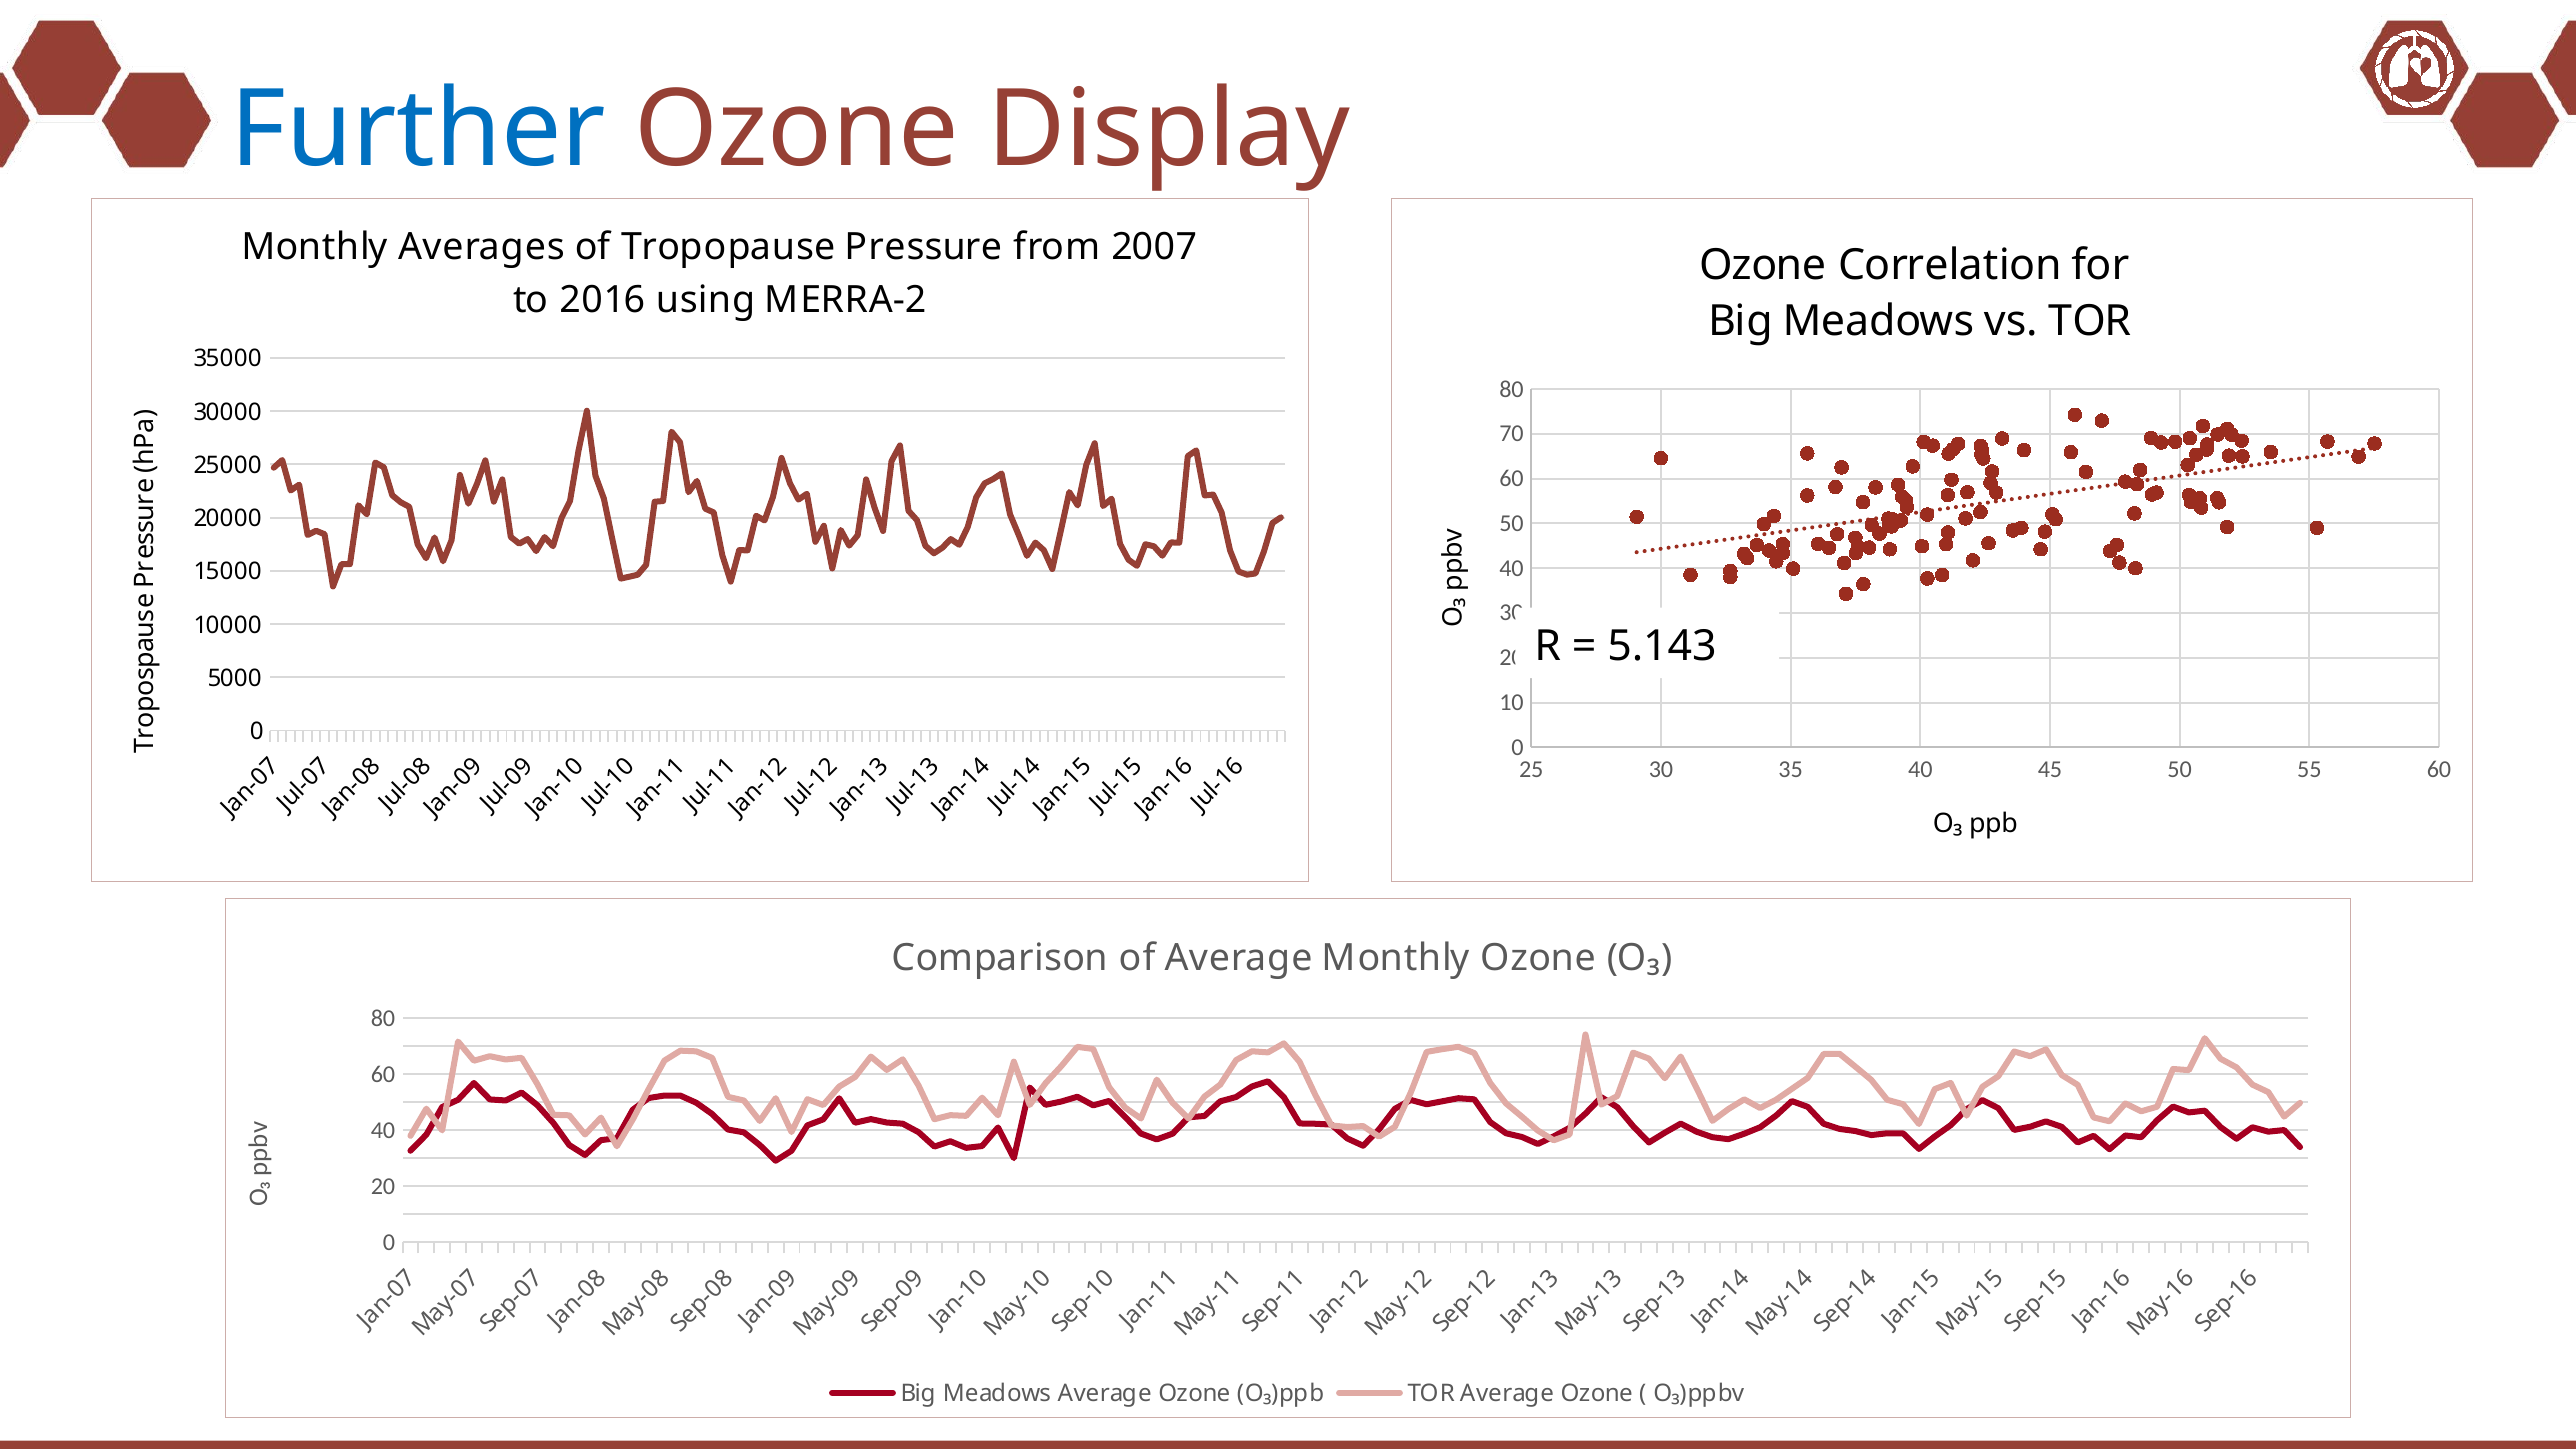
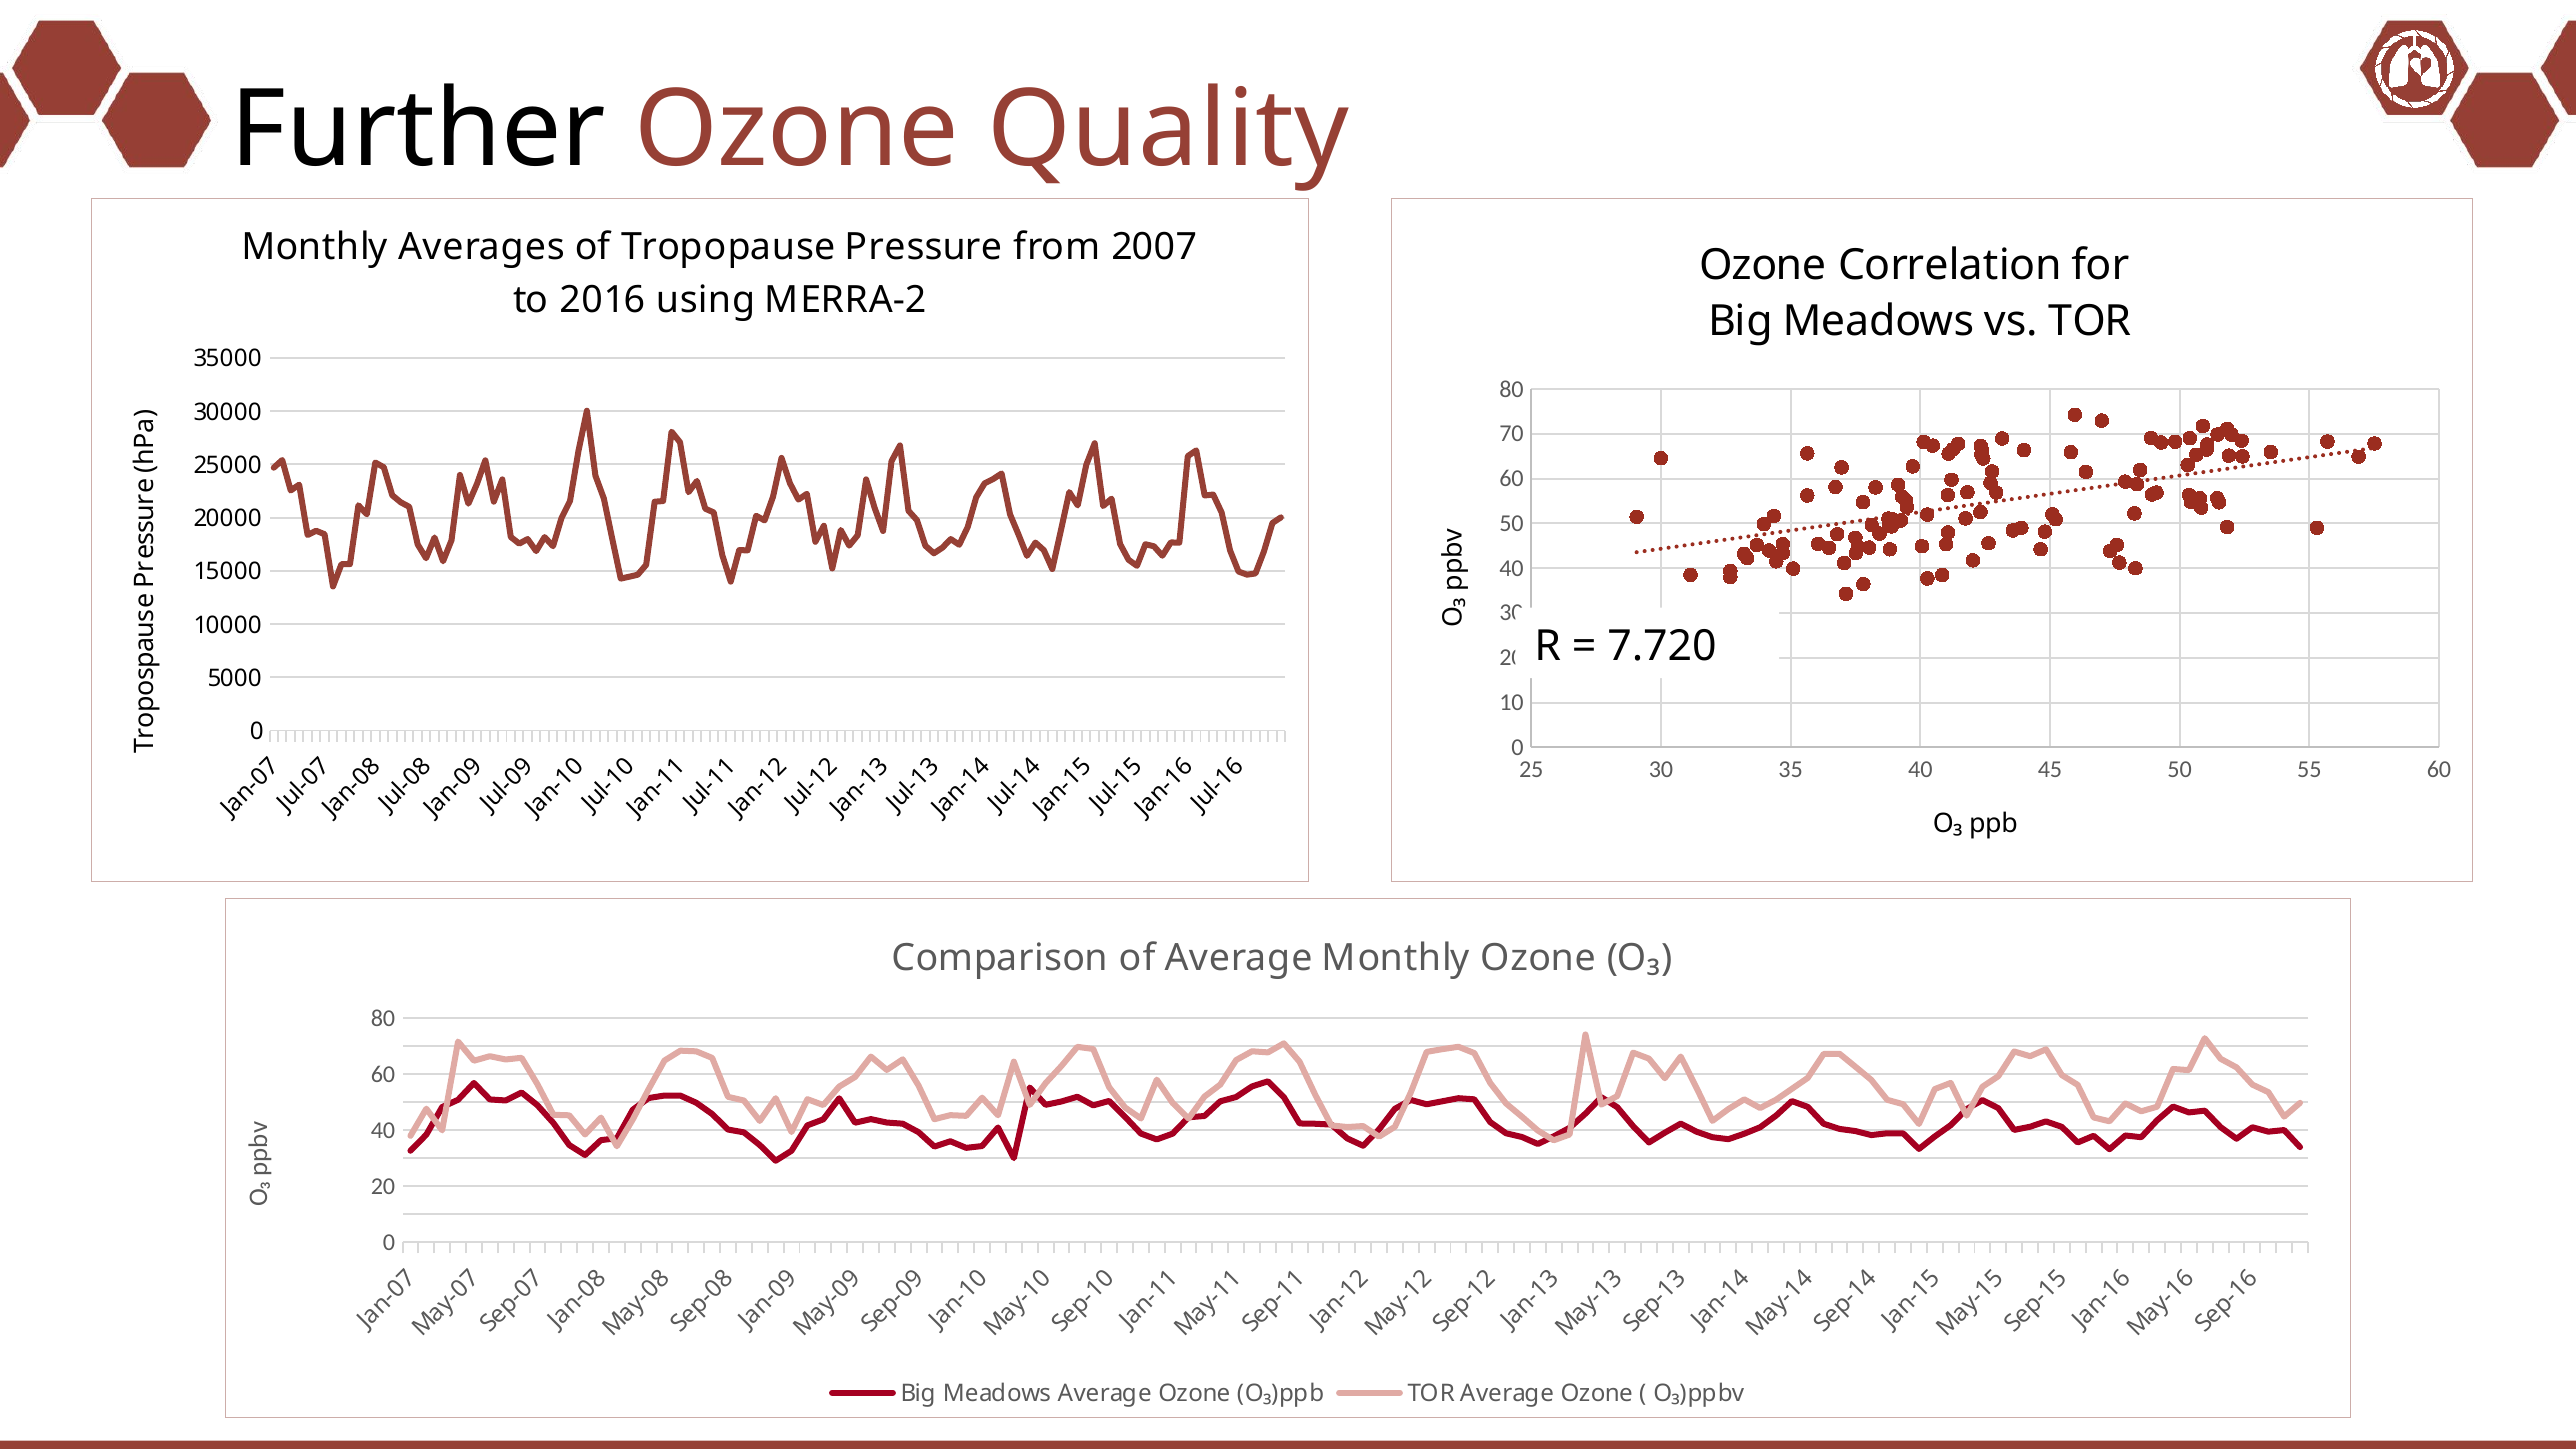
Further colour: blue -> black (418, 130)
Display: Display -> Quality (1168, 130)
5.143: 5.143 -> 7.720 (1662, 646)
